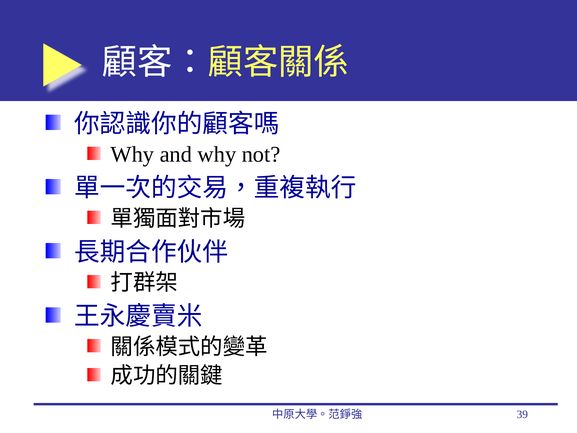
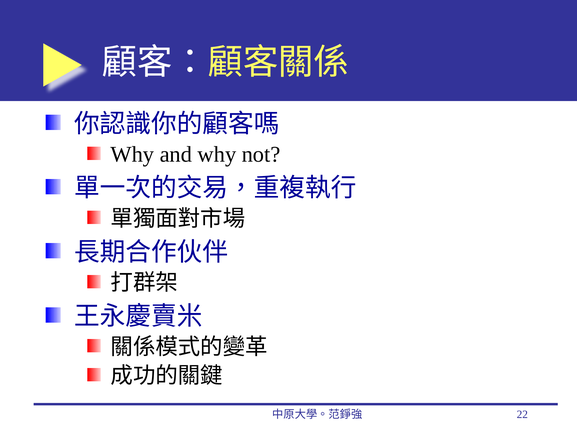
39: 39 -> 22 (522, 414)
